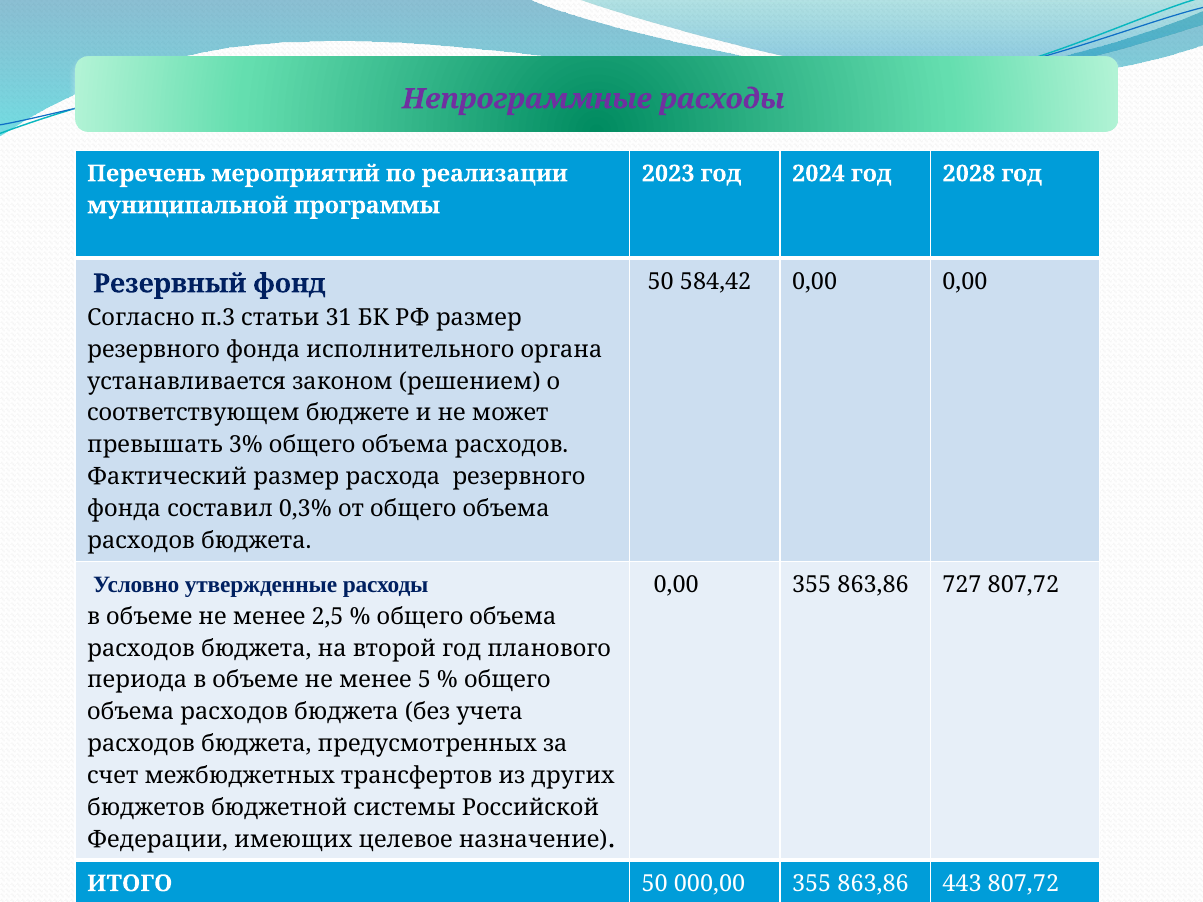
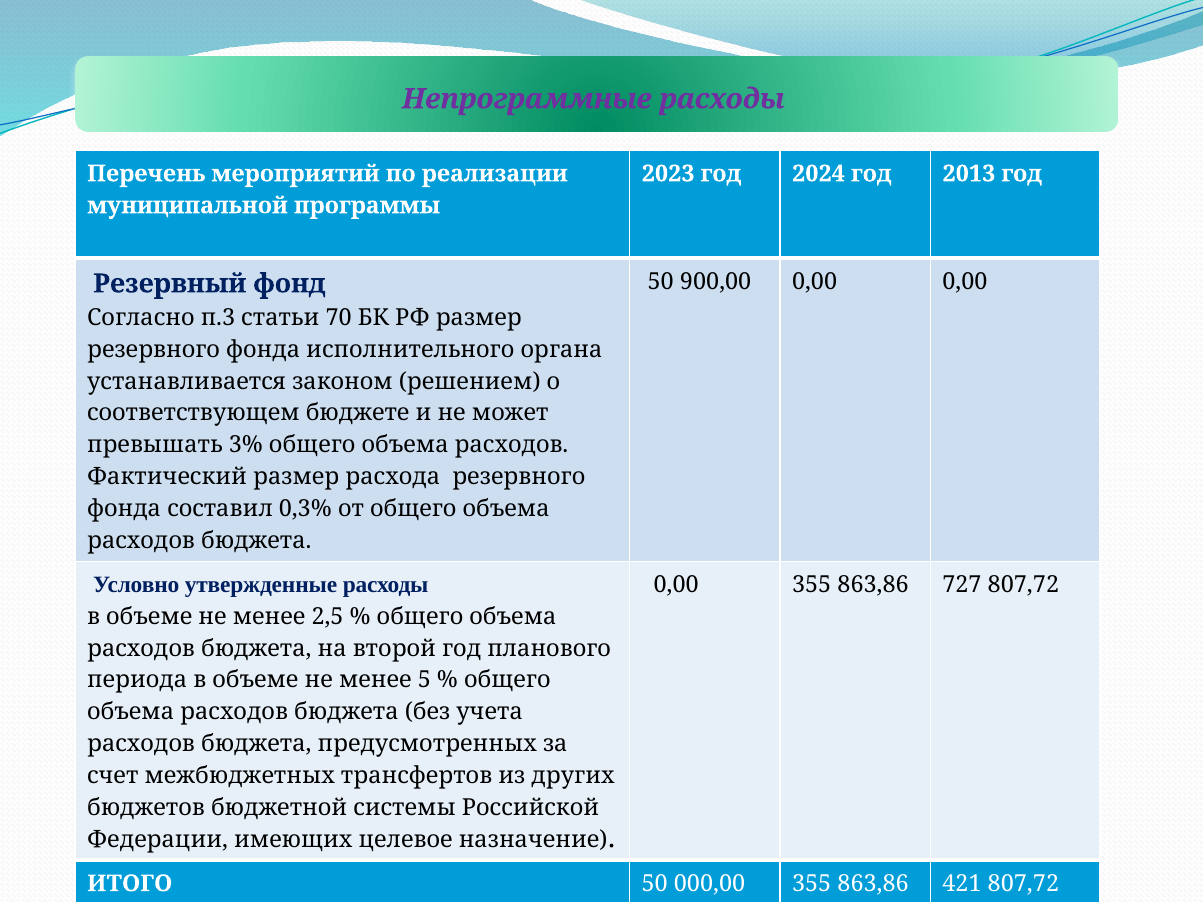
2028: 2028 -> 2013 (969, 174)
584,42: 584,42 -> 900,00 (716, 281)
31: 31 -> 70 (339, 318)
443: 443 -> 421 (962, 884)
